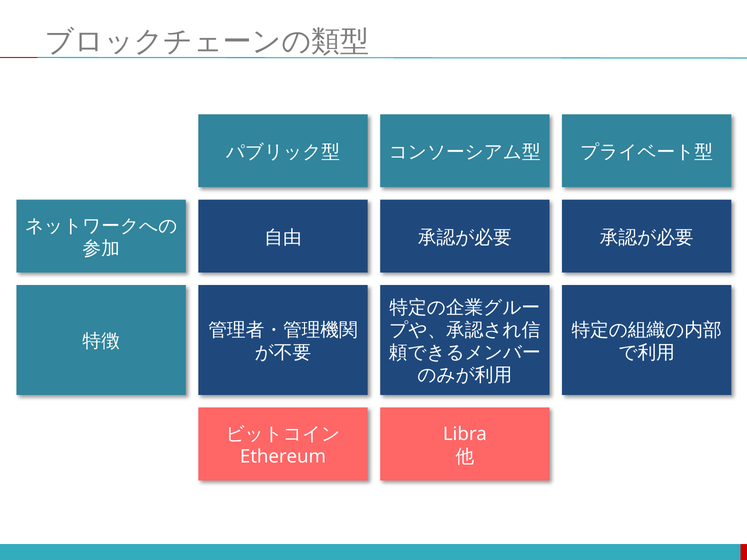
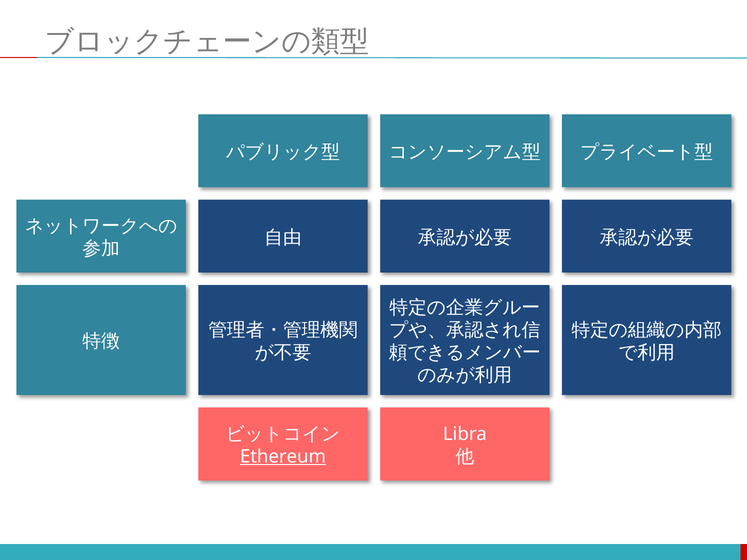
Ethereum underline: none -> present (283, 457)
